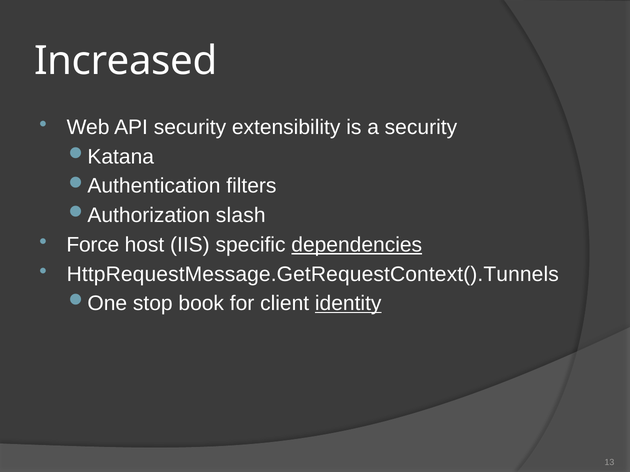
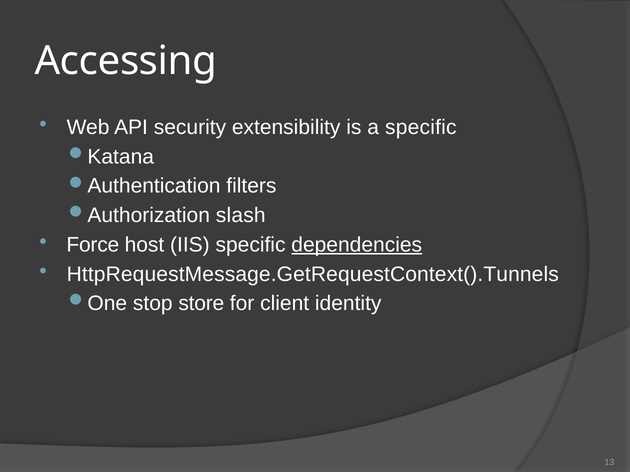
Increased: Increased -> Accessing (126, 61)
a security: security -> specific (421, 127)
book: book -> store (201, 304)
identity underline: present -> none (348, 304)
